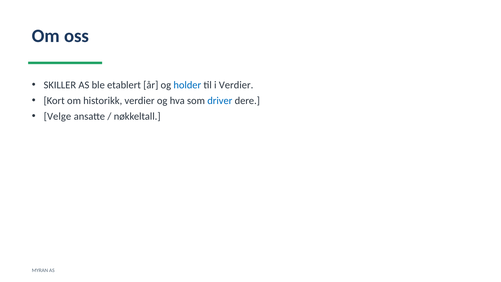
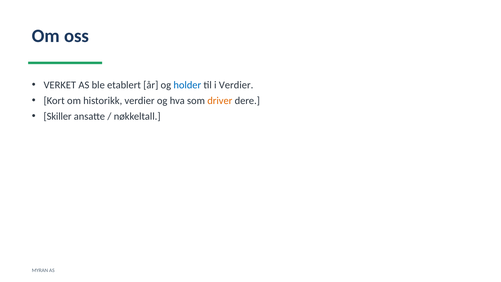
SKILLER: SKILLER -> VERKET (60, 85)
driver colour: blue -> orange (220, 101)
Velge: Velge -> Skiller (58, 116)
